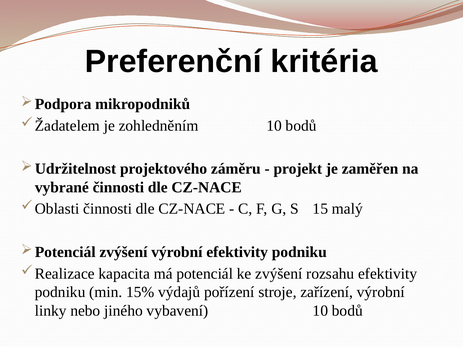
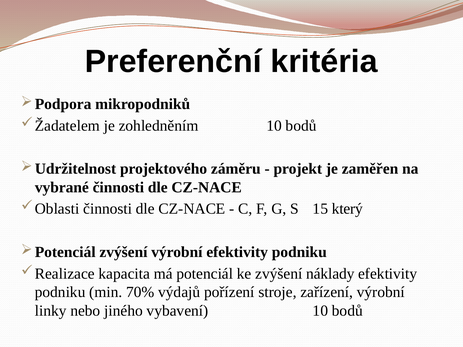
malý: malý -> který (347, 209)
rozsahu: rozsahu -> náklady (330, 274)
15%: 15% -> 70% (140, 292)
